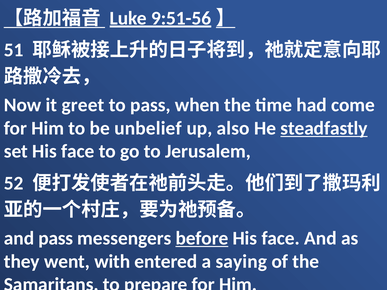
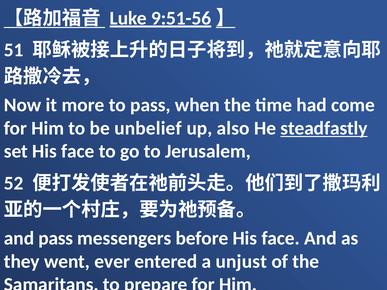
greet: greet -> more (83, 105)
before underline: present -> none (202, 238)
with: with -> ever (112, 262)
saying: saying -> unjust (241, 262)
